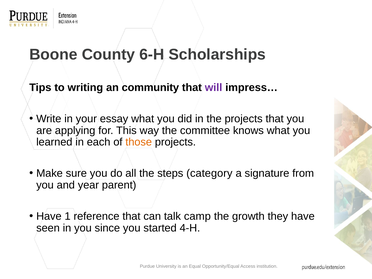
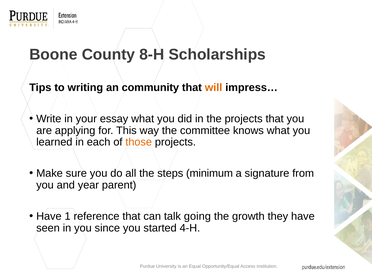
6-H: 6-H -> 8-H (152, 54)
will colour: purple -> orange (214, 88)
category: category -> minimum (210, 173)
camp: camp -> going (197, 216)
